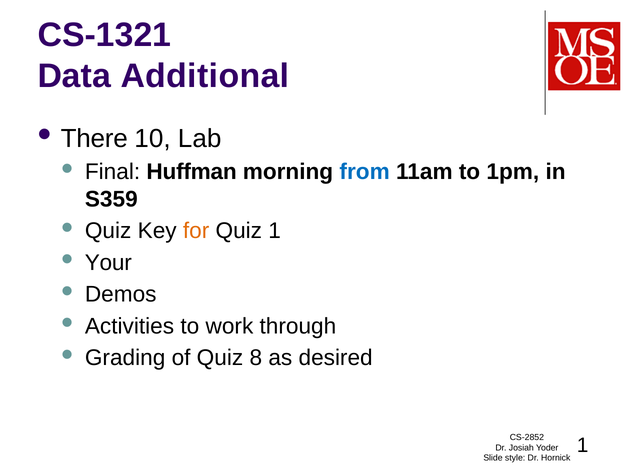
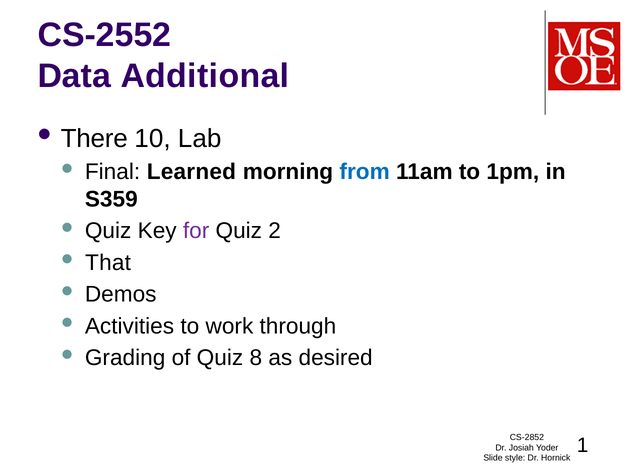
CS-1321: CS-1321 -> CS-2552 (104, 35)
Huffman: Huffman -> Learned (191, 172)
for colour: orange -> purple (196, 231)
Quiz 1: 1 -> 2 (275, 231)
Your: Your -> That (108, 262)
